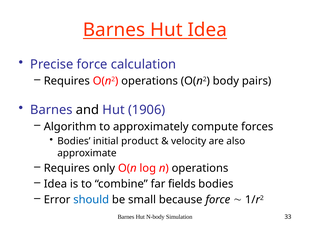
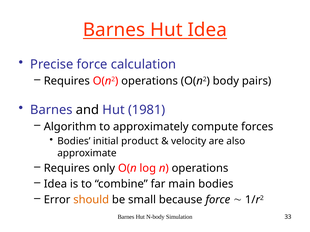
1906: 1906 -> 1981 (147, 110)
fields: fields -> main (182, 184)
should colour: blue -> orange (91, 200)
